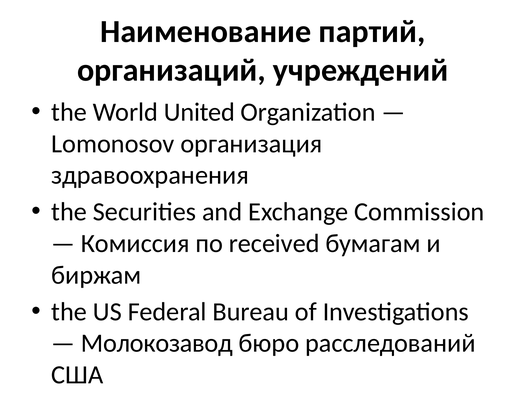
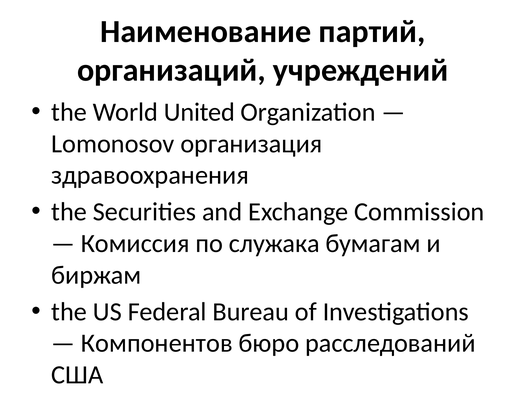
received: received -> служака (274, 244)
Молокозавод: Молокозавод -> Компонентов (157, 344)
